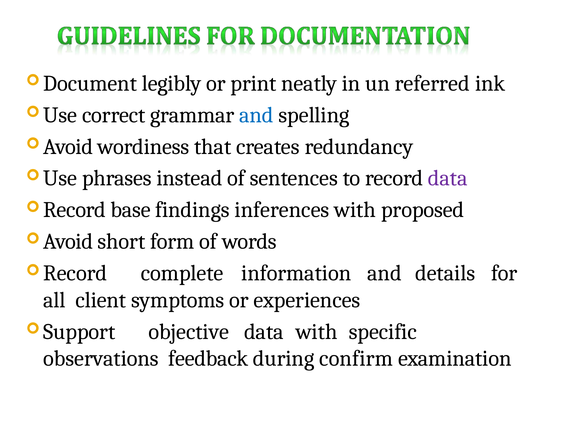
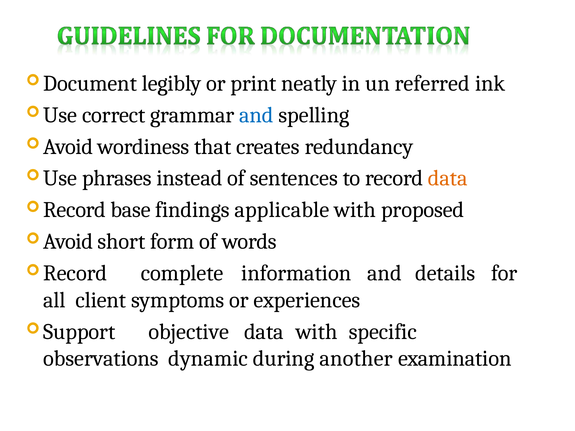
data colour: purple -> orange (448, 178)
inferences: inferences -> applicable (282, 210)
feedback: feedback -> dynamic (208, 359)
confirm: confirm -> another (356, 359)
